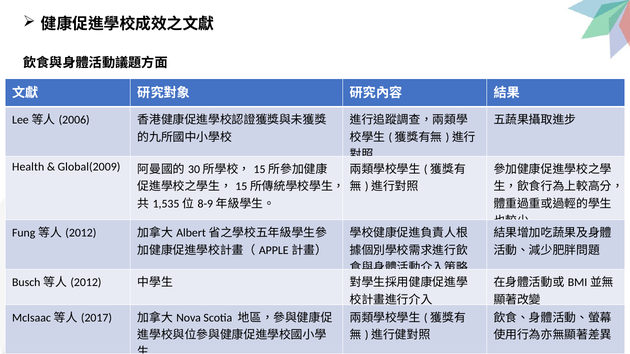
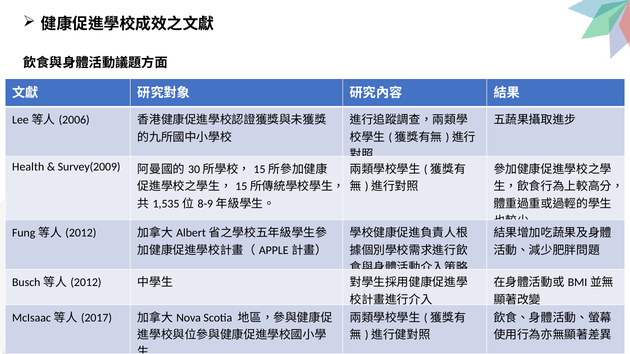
Global(2009: Global(2009 -> Survey(2009 (89, 167)
